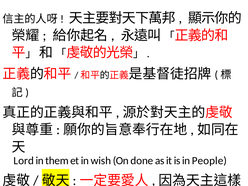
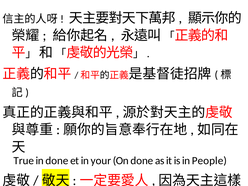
Lord: Lord -> True (24, 161)
in them: them -> done (57, 161)
wish: wish -> your (101, 161)
